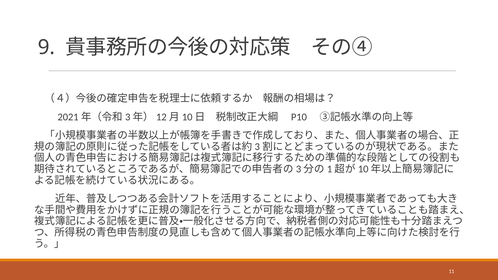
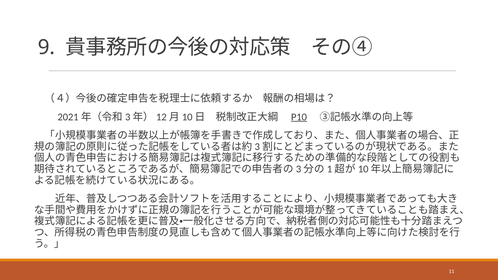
P10 underline: none -> present (299, 117)
